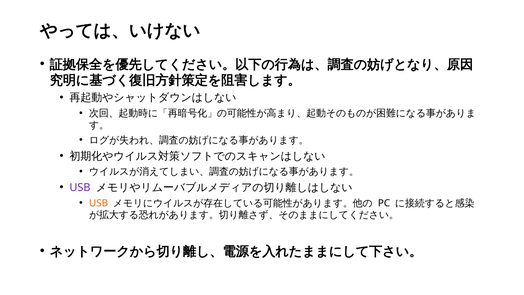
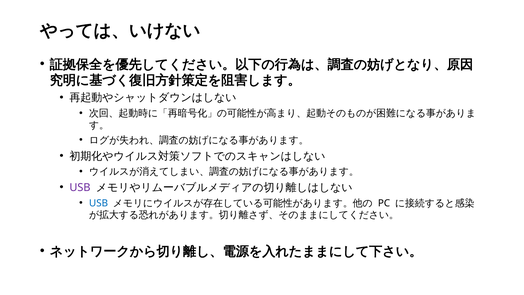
USB colour: orange -> blue (99, 203)
